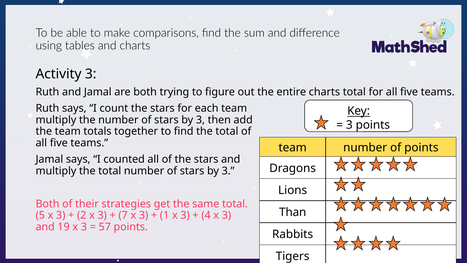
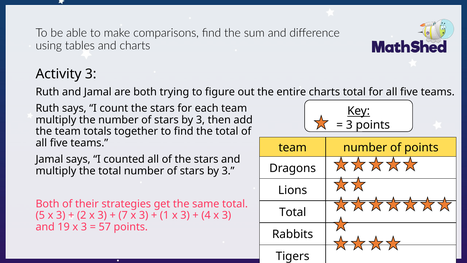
Than: Than -> Total (293, 212)
